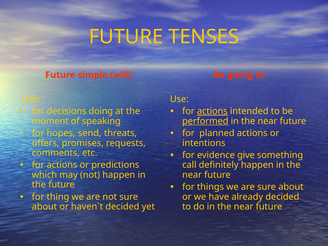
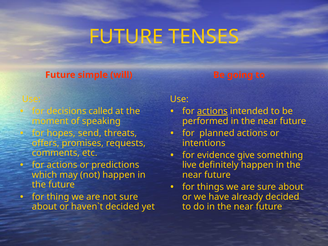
doing: doing -> called (101, 111)
performed underline: present -> none (205, 121)
call: call -> live (189, 165)
